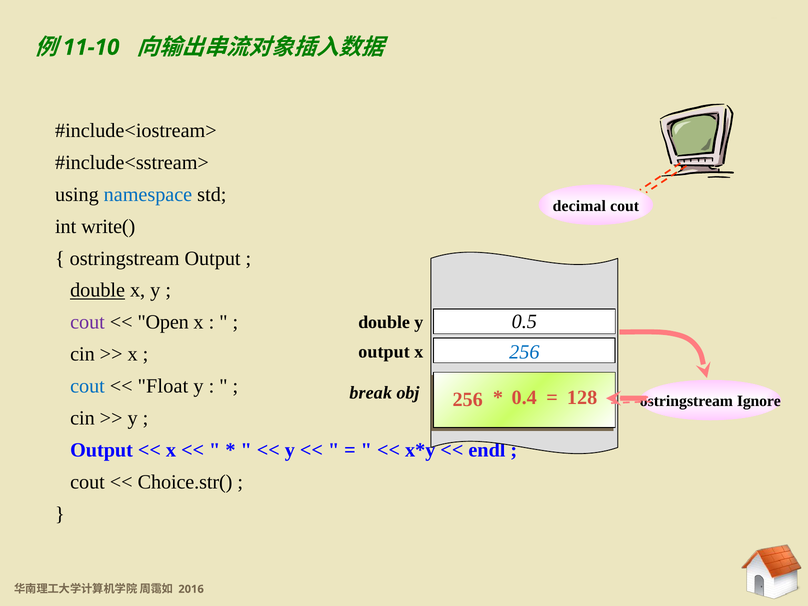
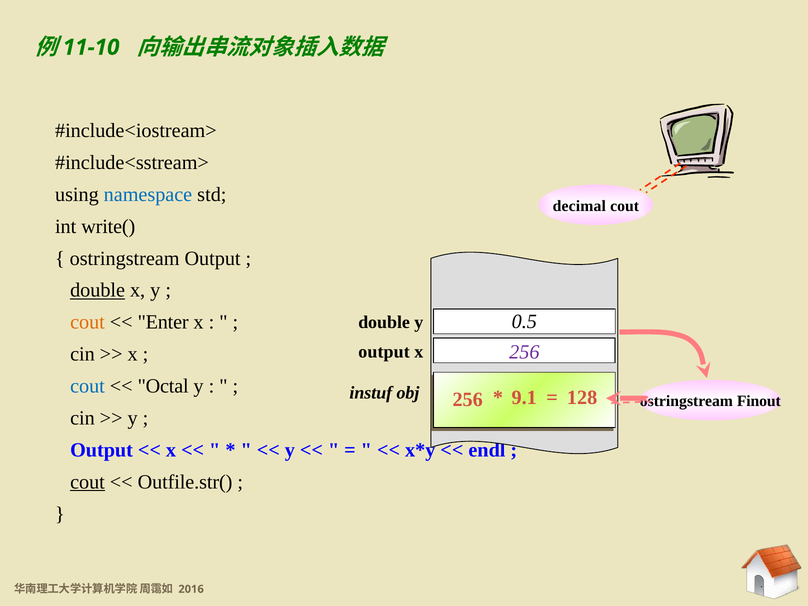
cout colour: purple -> orange (87, 322)
Open: Open -> Enter (163, 322)
256 colour: blue -> purple (524, 352)
Float: Float -> Octal (163, 386)
break: break -> instuf (371, 393)
0.4: 0.4 -> 9.1 (524, 397)
Ignore: Ignore -> Finout (759, 401)
cout underline: none -> present (87, 482)
Choice.str(: Choice.str( -> Outfile.str( (185, 482)
